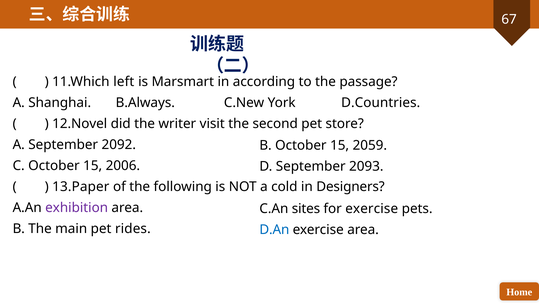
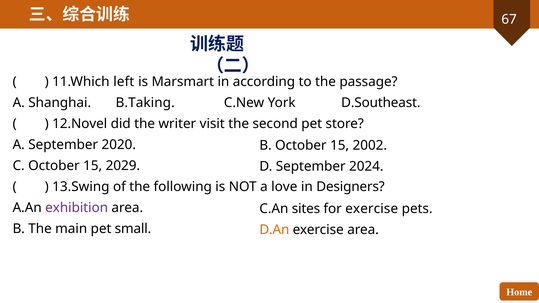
B.Always: B.Always -> B.Taking (145, 103)
D.Countries: D.Countries -> D.Southeast (381, 103)
2092: 2092 -> 2020 (119, 145)
2059: 2059 -> 2002 (370, 145)
2006: 2006 -> 2029 (123, 166)
2093: 2093 -> 2024 (366, 166)
13.Paper: 13.Paper -> 13.Swing (81, 187)
cold: cold -> love (284, 187)
rides: rides -> small (133, 229)
D.An colour: blue -> orange (274, 230)
